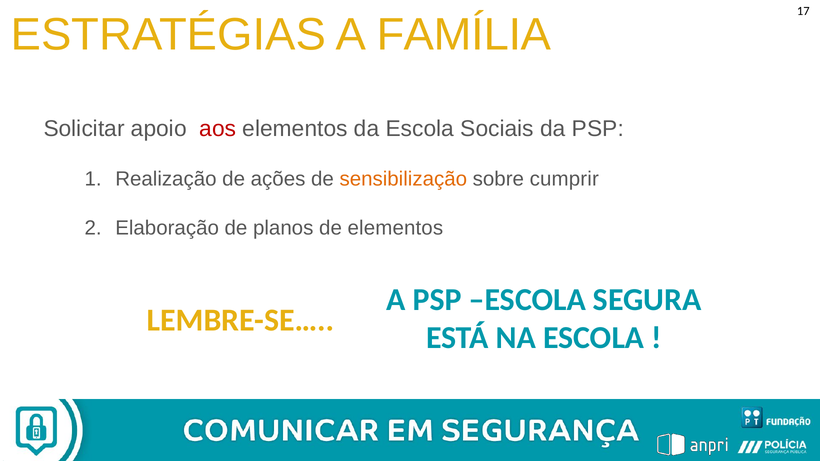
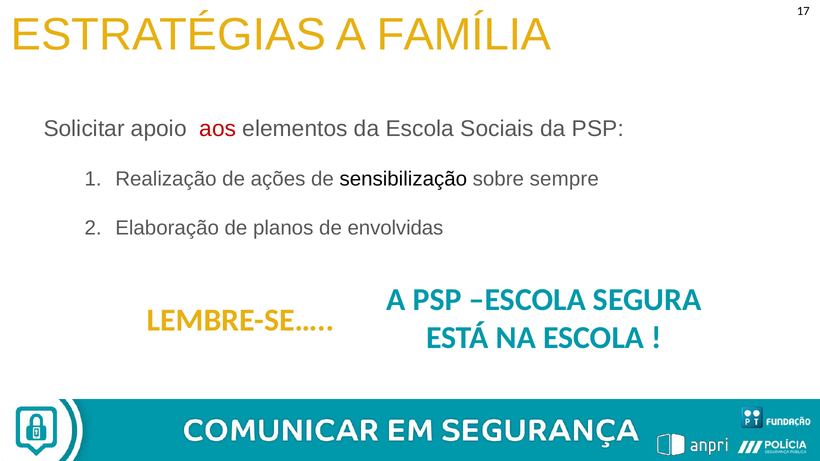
sensibilização colour: orange -> black (403, 179)
cumprir: cumprir -> sempre (564, 179)
de elementos: elementos -> envolvidas (395, 228)
